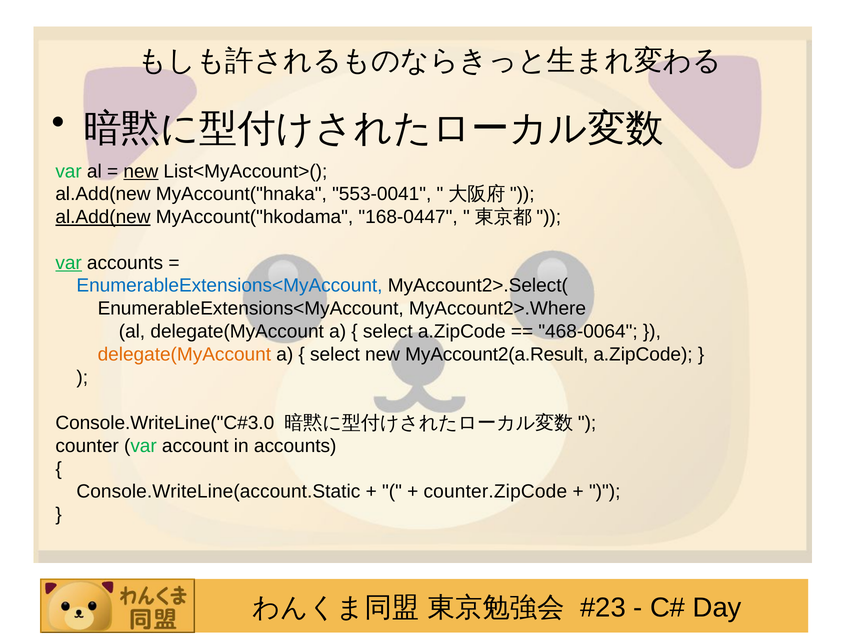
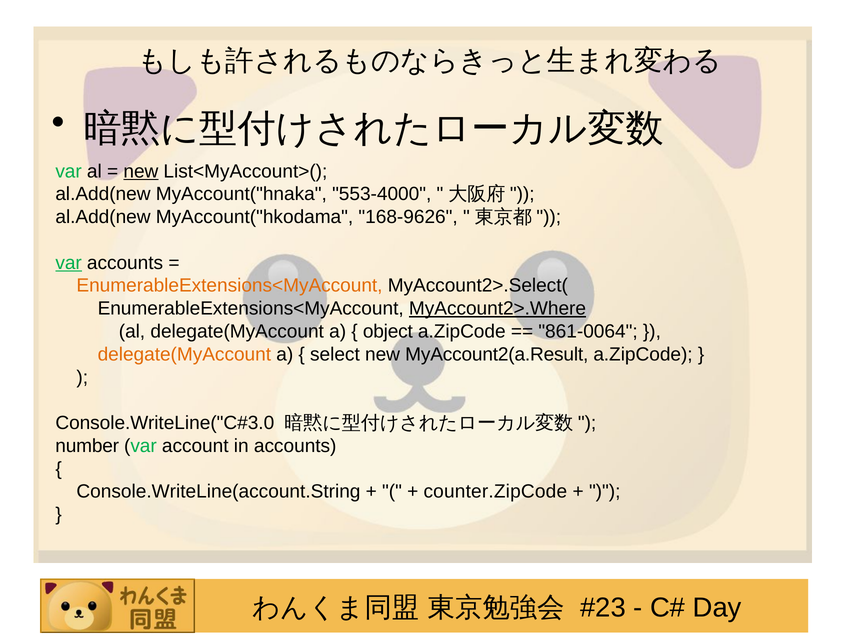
553-0041: 553-0041 -> 553-4000 (382, 194)
al.Add(new underline: present -> none (103, 217)
168-0447: 168-0447 -> 168-9626 (408, 217)
EnumerableExtensions<MyAccount colour: blue -> orange (229, 286)
MyAccount2>.Where underline: none -> present (497, 309)
select: select -> object (388, 332)
468-0064: 468-0064 -> 861-0064 (588, 332)
counter: counter -> number (87, 446)
Console.WriteLine(account.Static: Console.WriteLine(account.Static -> Console.WriteLine(account.String (218, 492)
